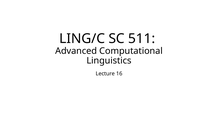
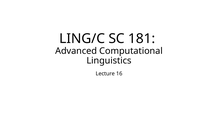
511: 511 -> 181 (142, 39)
